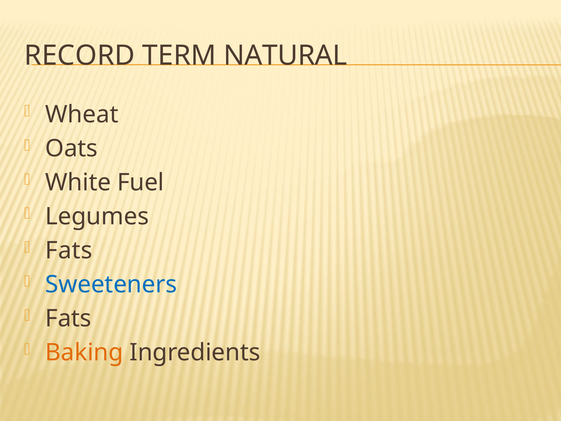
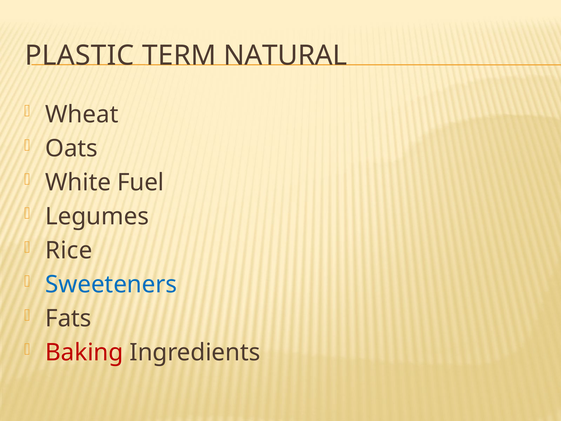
RECORD: RECORD -> PLASTIC (79, 56)
Fats: Fats -> Rice (69, 250)
Baking colour: orange -> red (84, 352)
